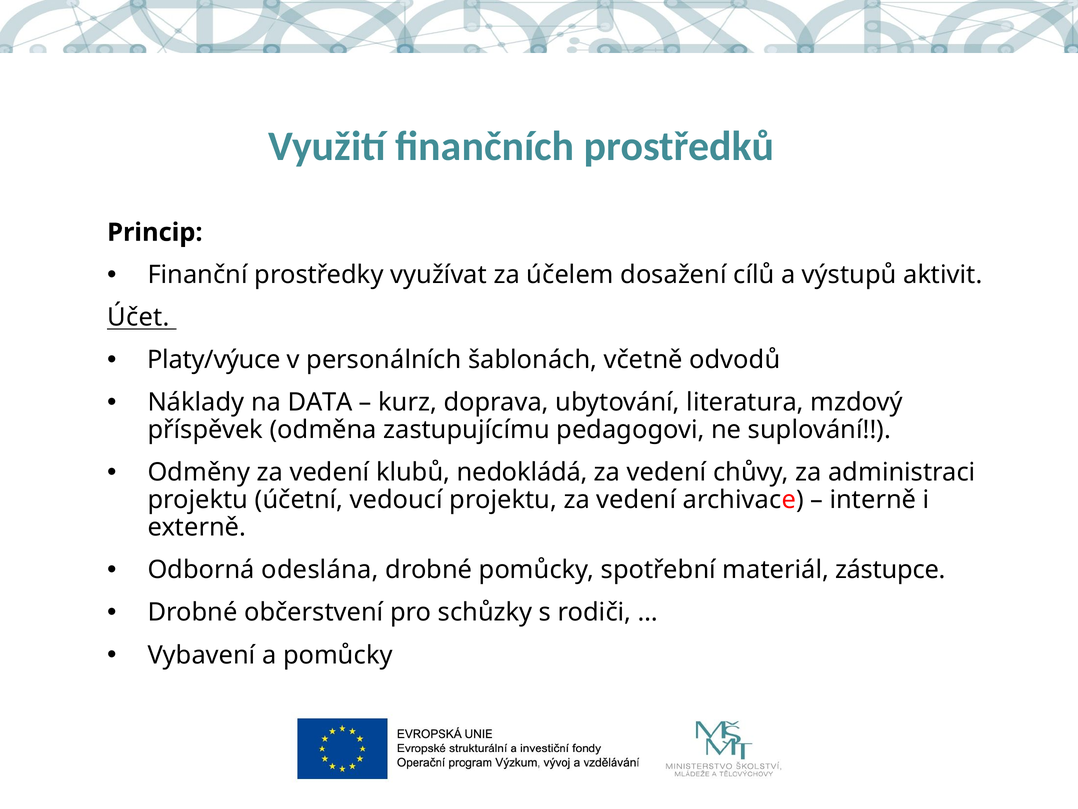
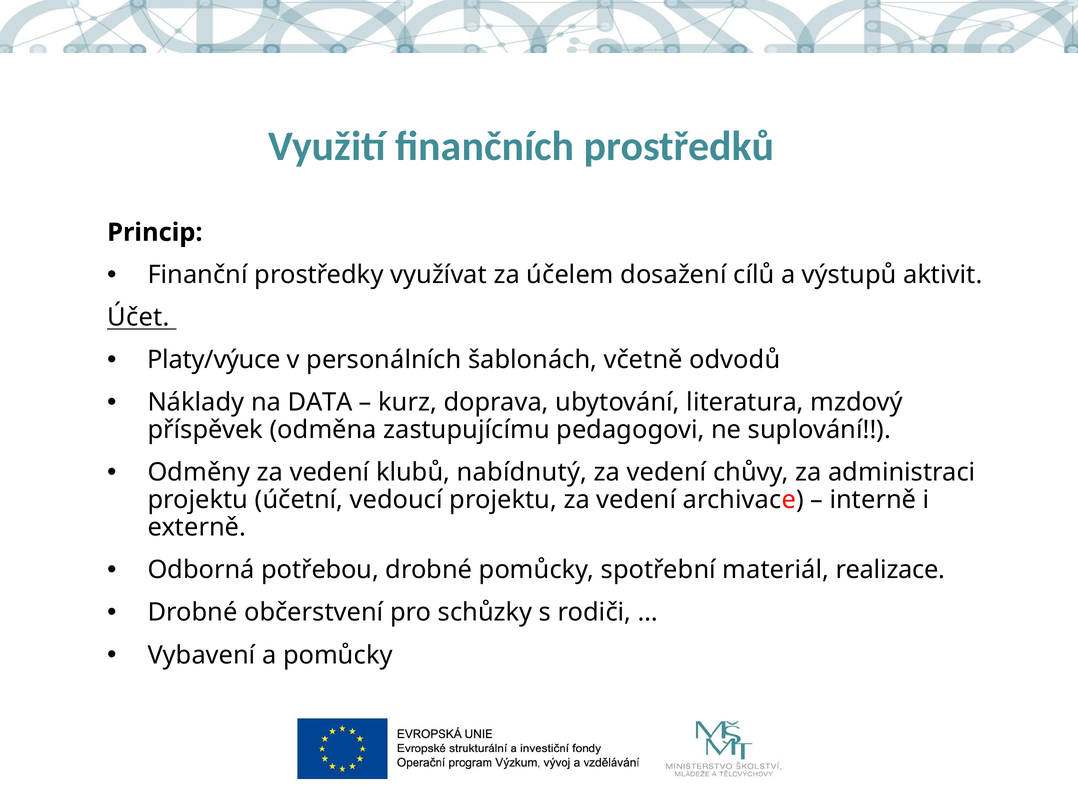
nedokládá: nedokládá -> nabídnutý (522, 472)
odeslána: odeslána -> potřebou (320, 570)
zástupce: zástupce -> realizace (890, 570)
